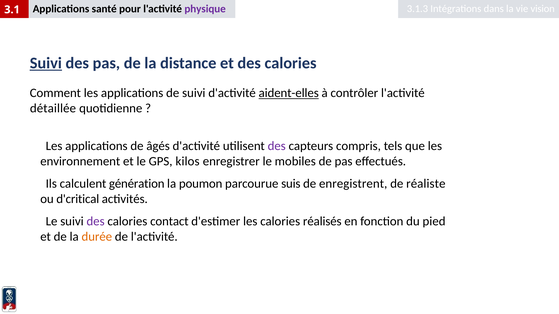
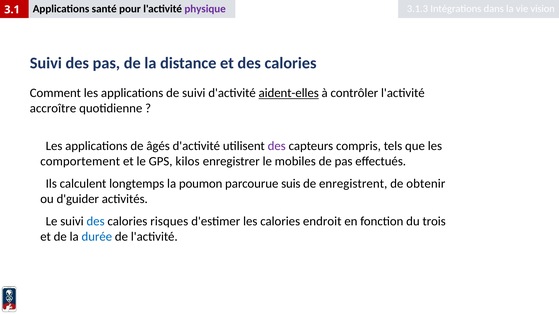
Suivi underline: present -> none (46, 63)
détaillée: détaillée -> accroître (53, 109)
environnement: environnement -> comportement (80, 162)
génération: génération -> longtemps (137, 184)
réaliste: réaliste -> obtenir (426, 184)
d'critical: d'critical -> d'guider (78, 199)
des colour: purple -> blue (96, 222)
contact: contact -> risques (169, 222)
réalisés: réalisés -> endroit (322, 222)
pied: pied -> trois (434, 222)
durée colour: orange -> blue (97, 237)
